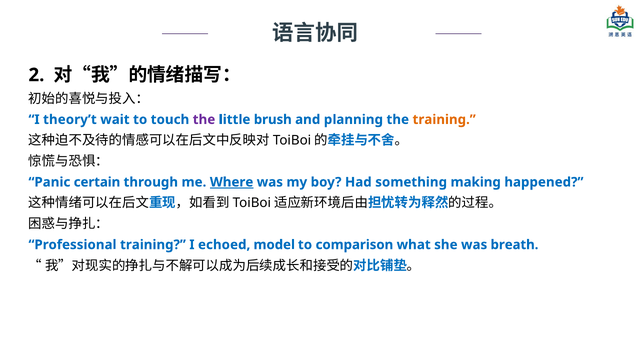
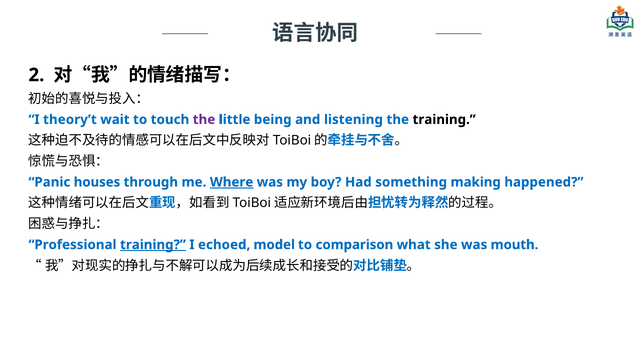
brush: brush -> being (273, 120)
planning: planning -> listening (353, 120)
training colour: orange -> black (444, 120)
certain: certain -> houses (97, 182)
training underline: none -> present (153, 245)
breath: breath -> mouth (514, 245)
